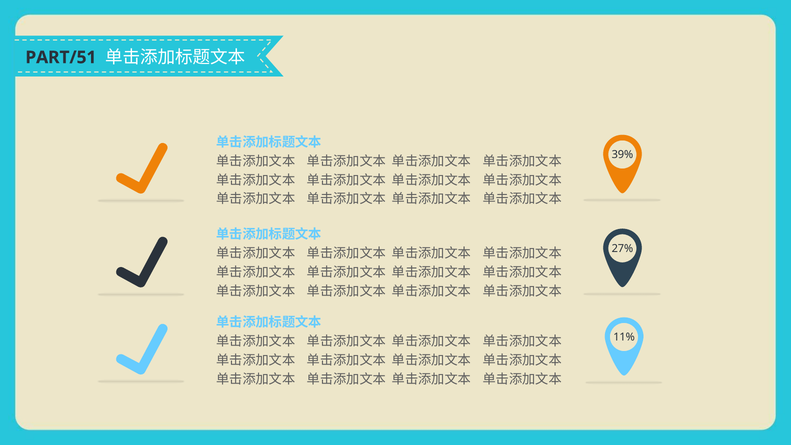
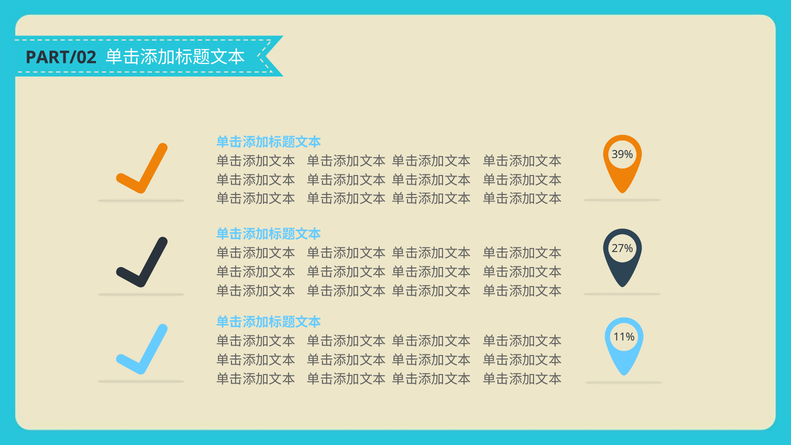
PART/51: PART/51 -> PART/02 (61, 57)
